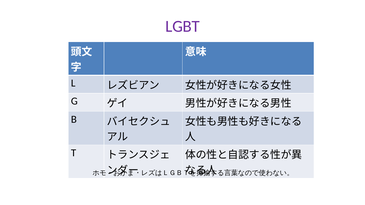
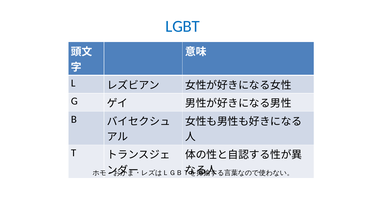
LGBT colour: purple -> blue (183, 26)
